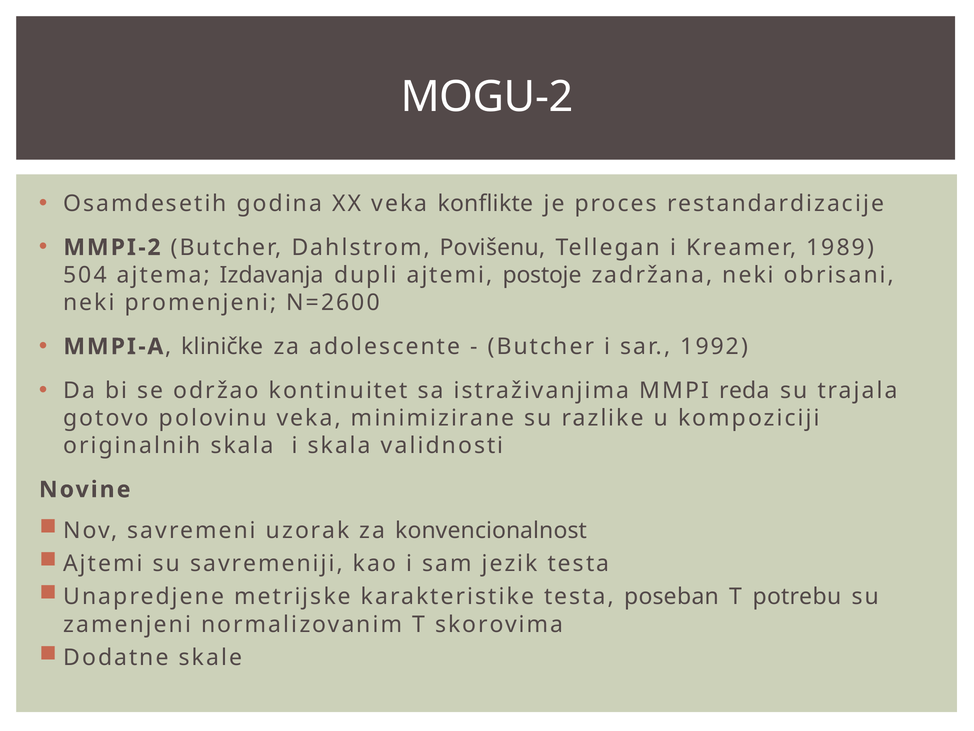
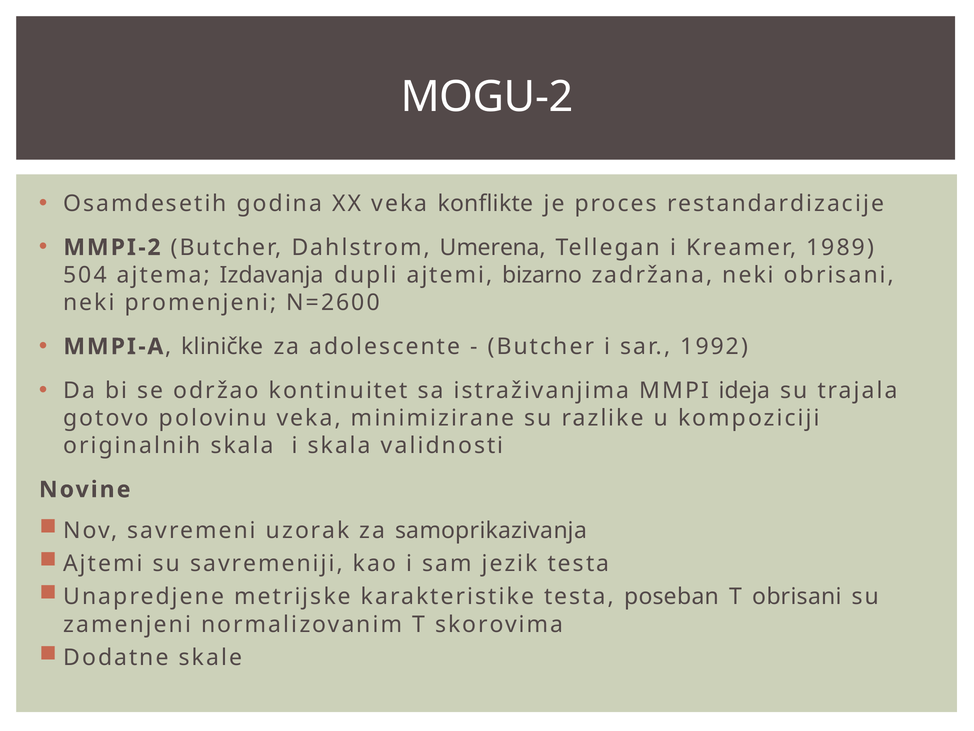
Povišenu: Povišenu -> Umerena (493, 247)
postoje: postoje -> bizarno (542, 275)
reda: reda -> ideja (745, 390)
konvencionalnost: konvencionalnost -> samoprikazivanja (491, 530)
T potrebu: potrebu -> obrisani (797, 596)
